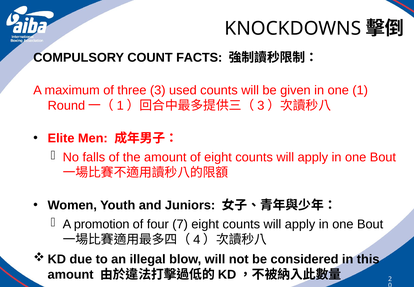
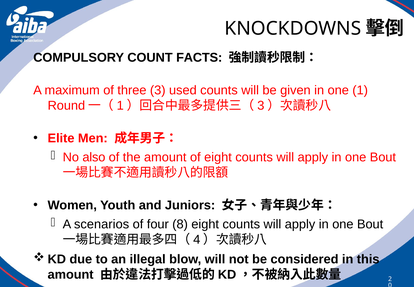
falls: falls -> also (94, 157)
promotion: promotion -> scenarios (102, 224)
7: 7 -> 8 (180, 224)
